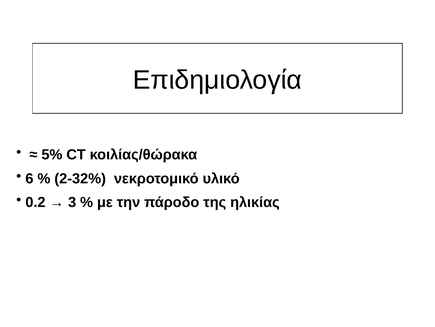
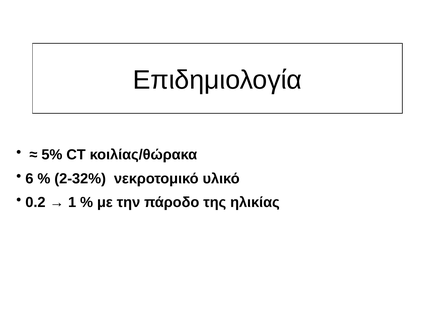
3: 3 -> 1 (72, 202)
